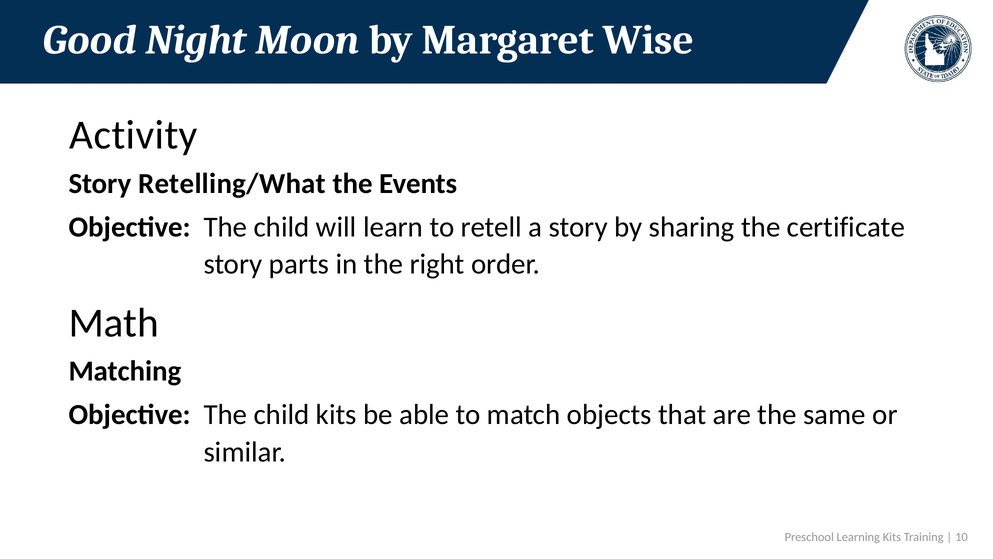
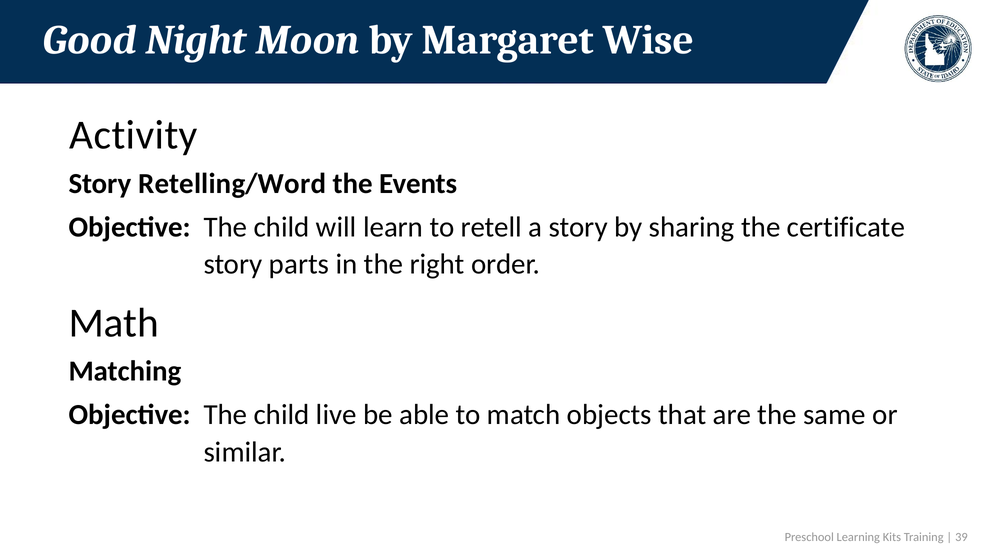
Retelling/What: Retelling/What -> Retelling/Word (232, 183)
child kits: kits -> live (336, 415)
10: 10 -> 39 (961, 536)
